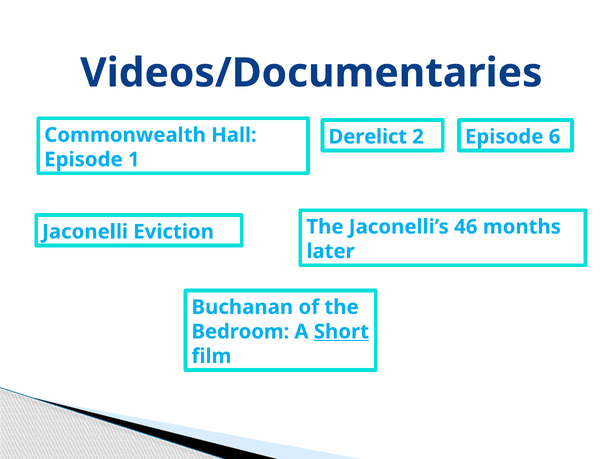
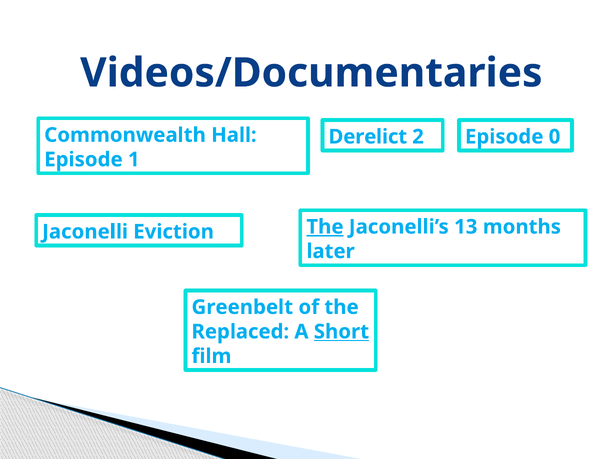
6: 6 -> 0 (555, 137)
The underline: none -> present (325, 227)
46: 46 -> 13 (466, 227)
Buchanan: Buchanan -> Greenbelt (242, 307)
Bedroom: Bedroom -> Replaced (240, 332)
